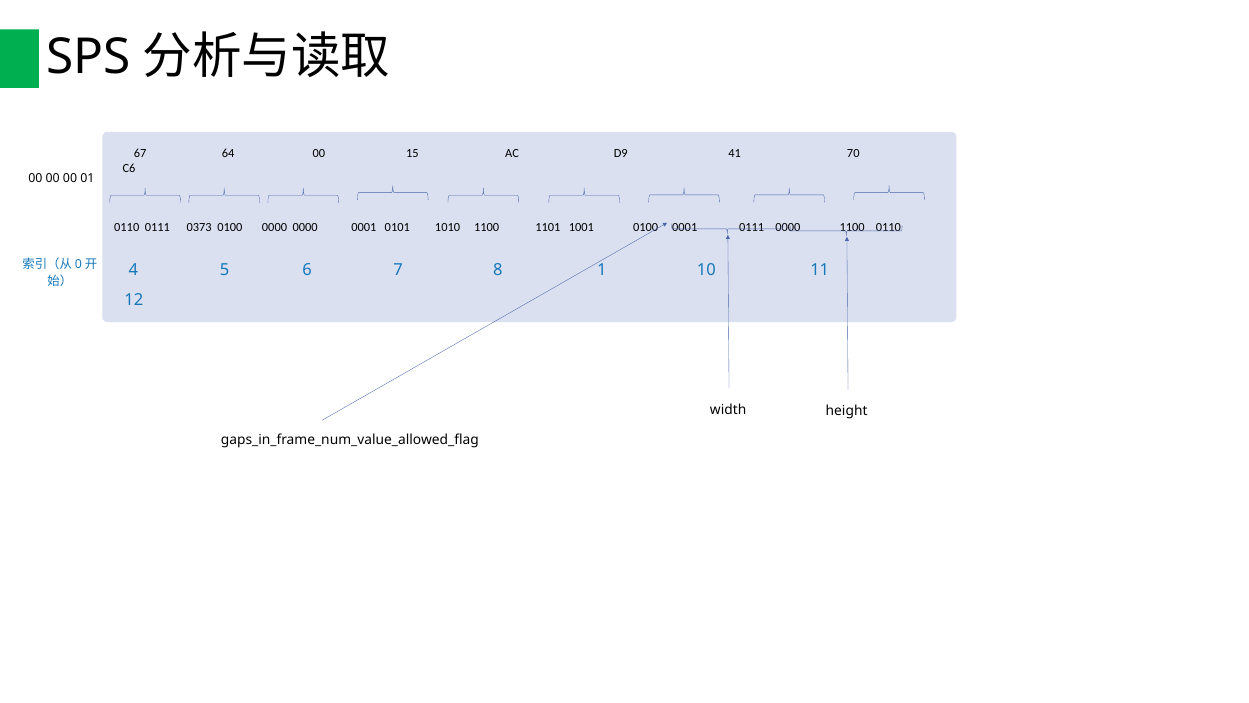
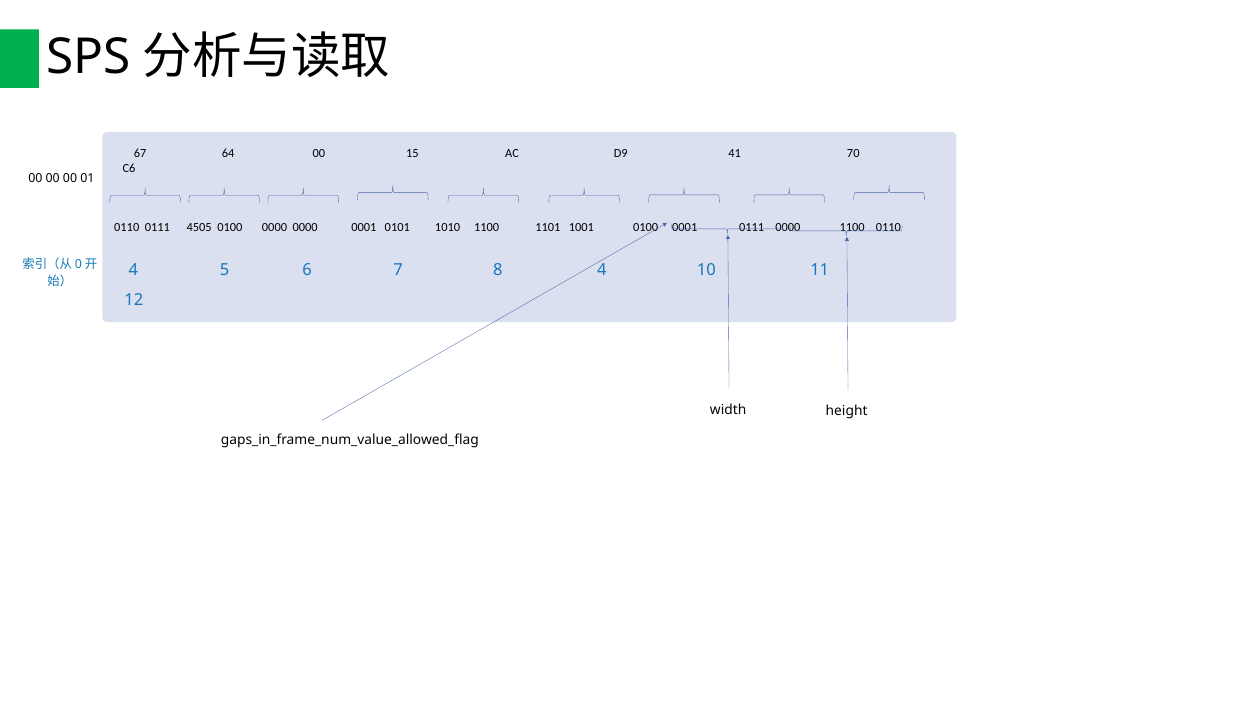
0373: 0373 -> 4505 (199, 228)
8 1: 1 -> 4 (602, 270)
